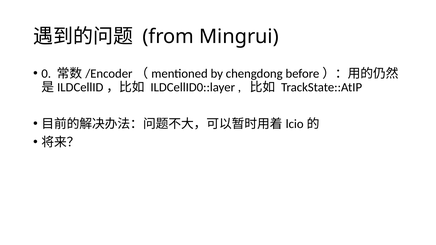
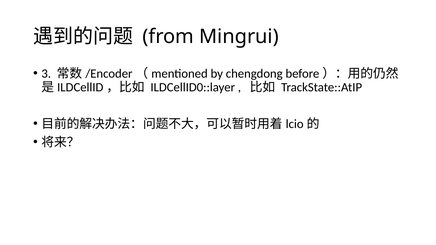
0: 0 -> 3 (46, 74)
